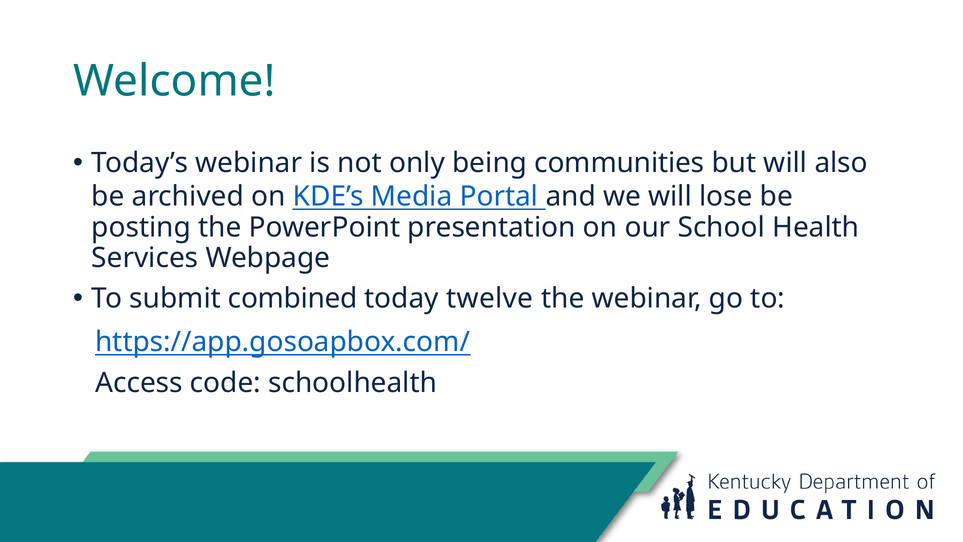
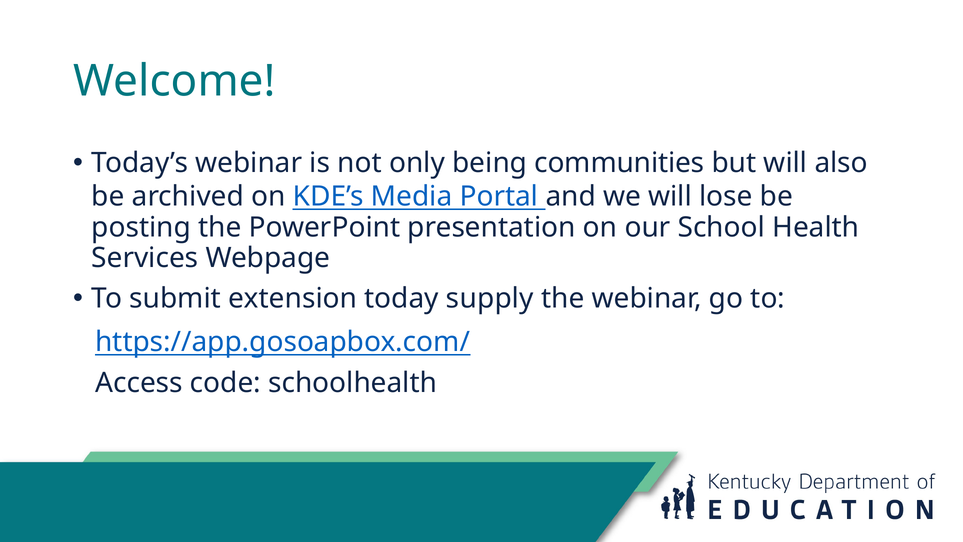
combined: combined -> extension (293, 298)
twelve: twelve -> supply (490, 298)
